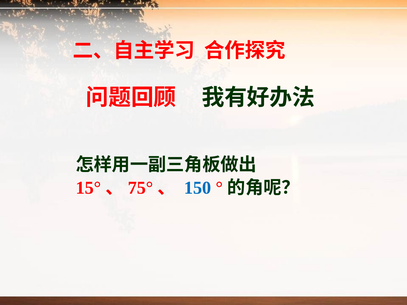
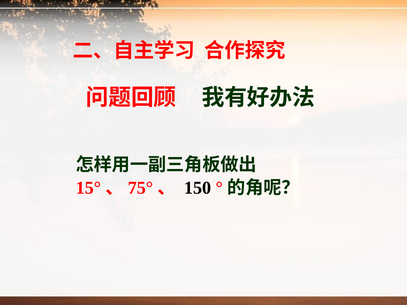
150 colour: blue -> black (198, 188)
